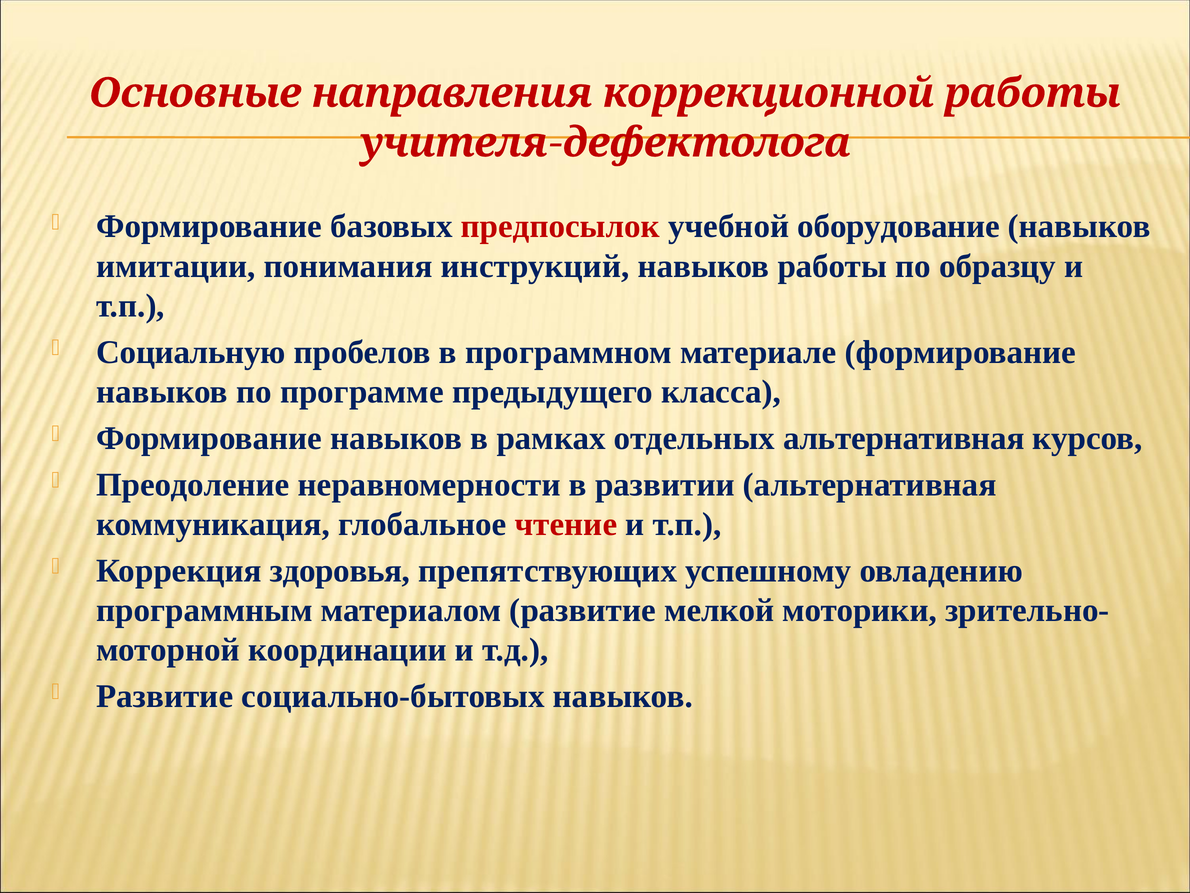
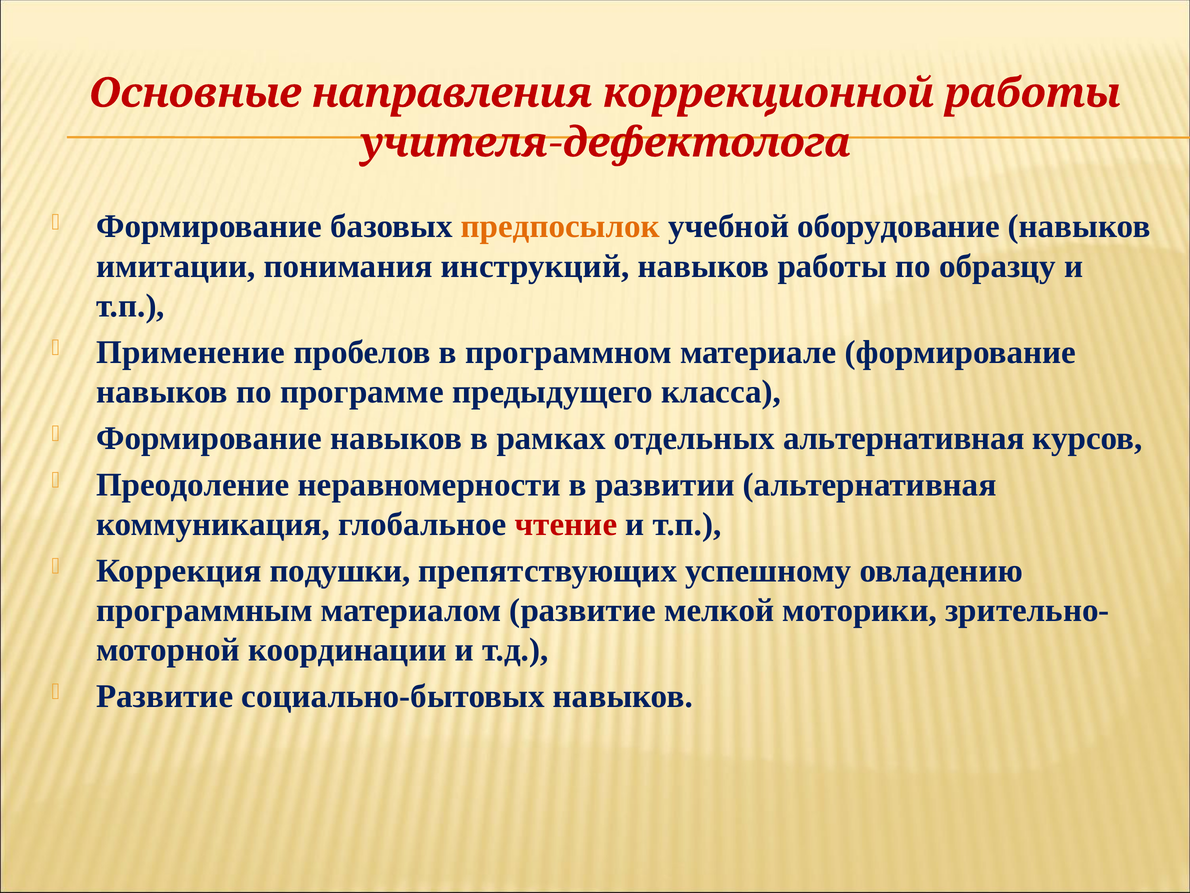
предпосылок colour: red -> orange (560, 226)
Социальную: Социальную -> Применение (191, 352)
здоровья: здоровья -> подушки (340, 570)
